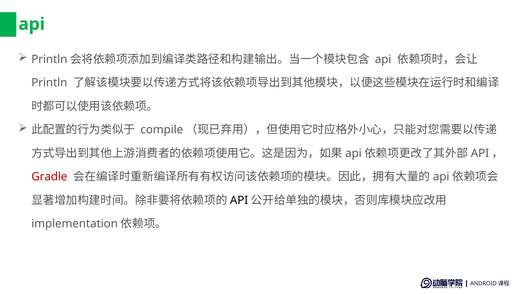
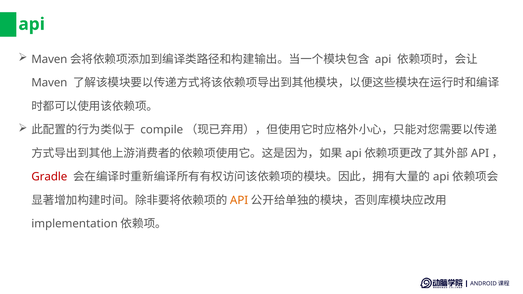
Println: Println -> Maven (49, 59)
Println: Println -> Maven (49, 83)
API colour: black -> orange (239, 200)
